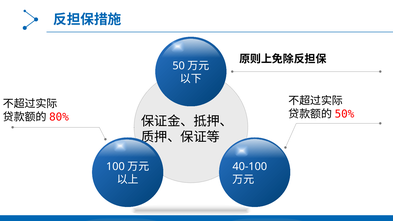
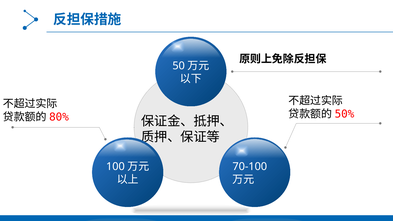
40-100: 40-100 -> 70-100 (250, 166)
